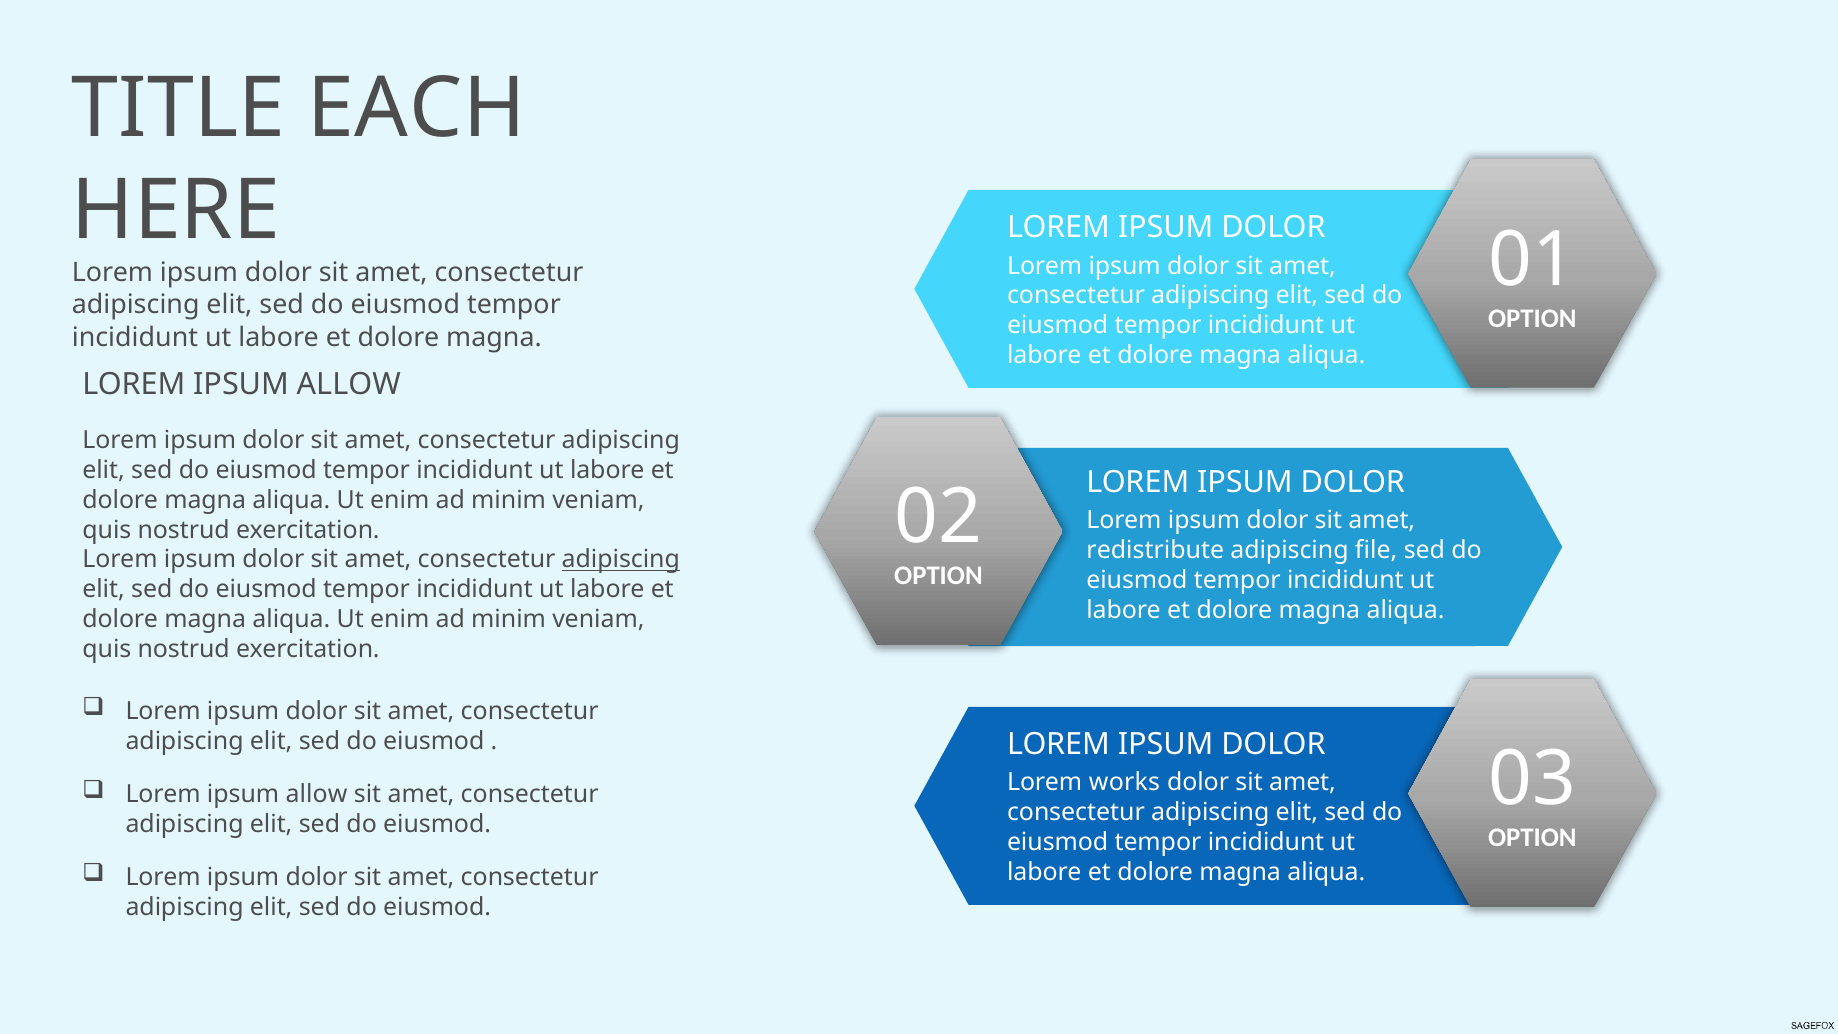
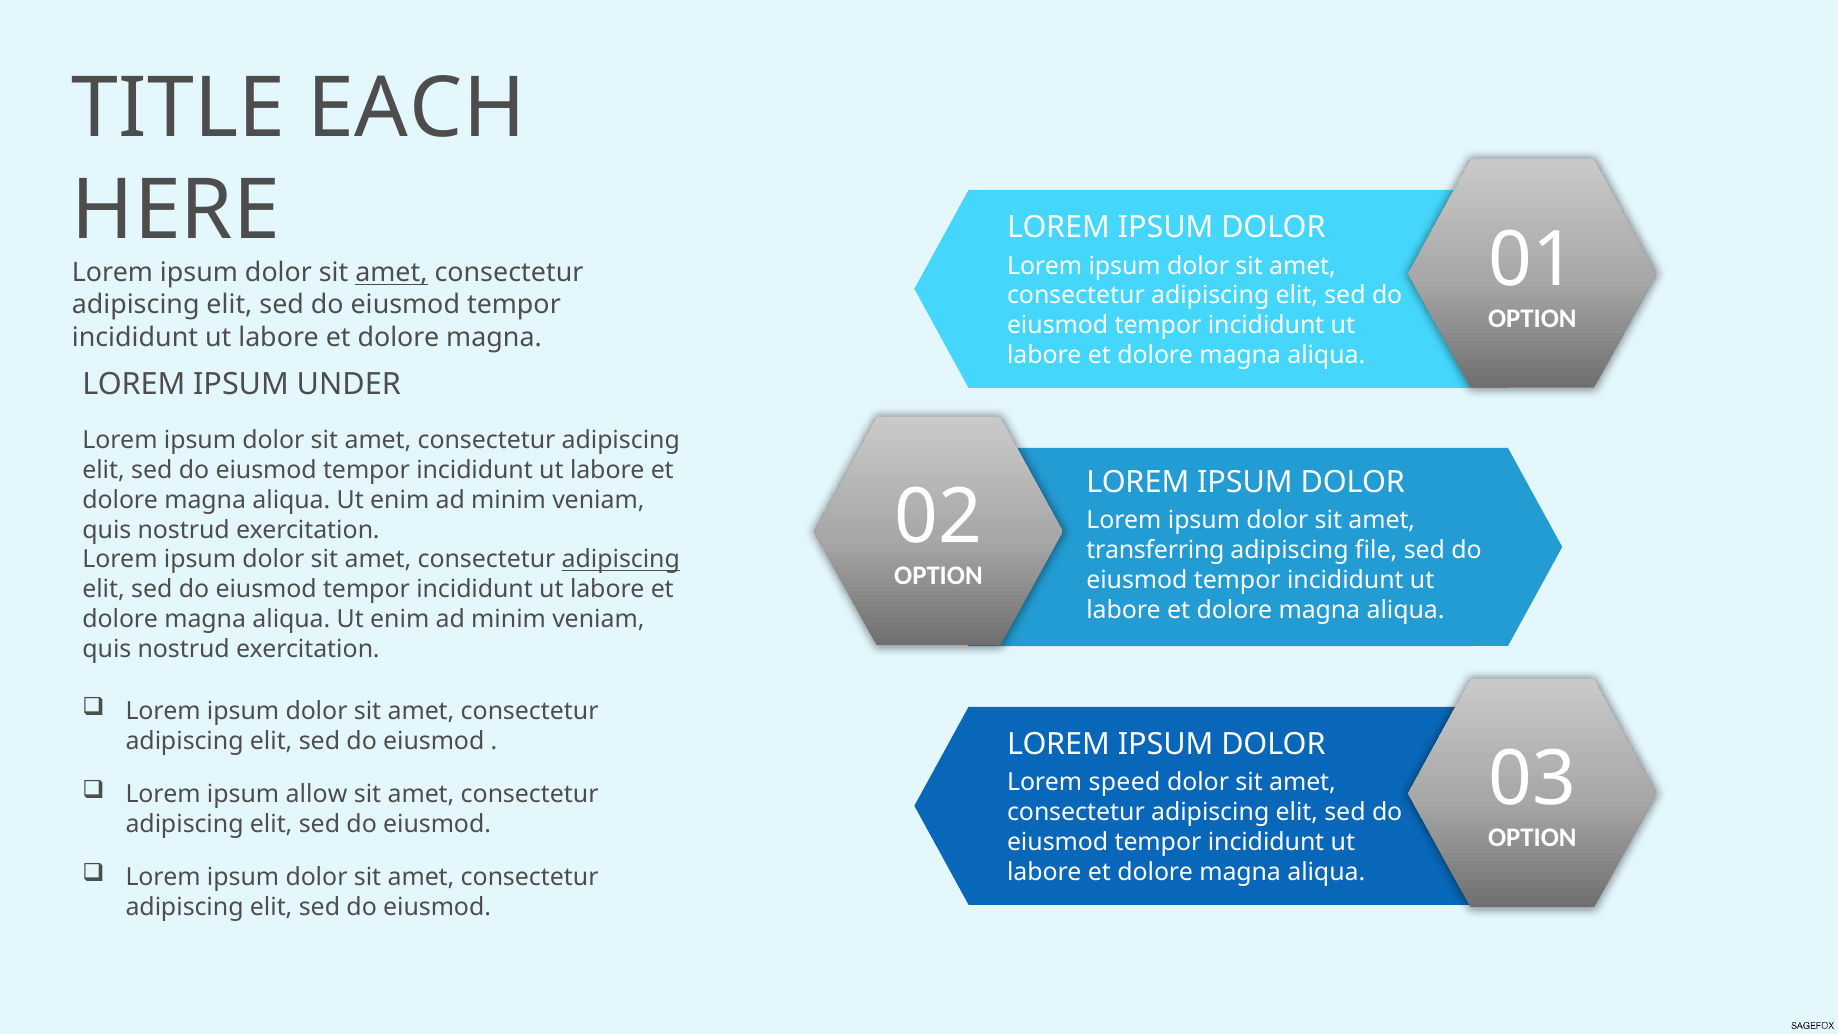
amet underline: none -> present (391, 273)
ALLOW: ALLOW -> UNDER (349, 384)
redistribute: redistribute -> transferring (1155, 550)
works: works -> speed (1125, 782)
